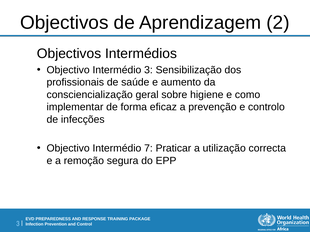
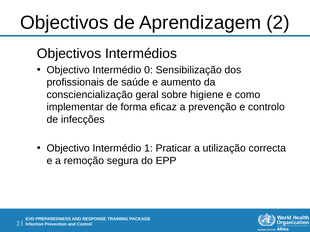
Intermédio 3: 3 -> 0 (148, 70)
7: 7 -> 1 (148, 149)
